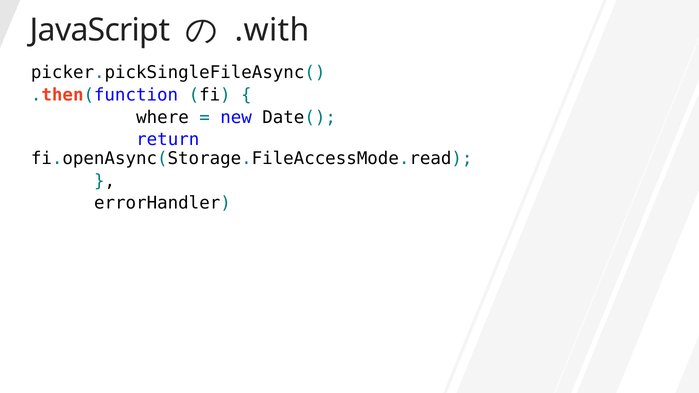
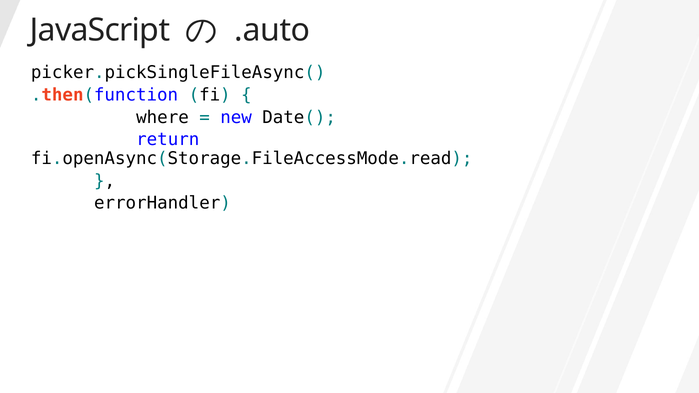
.with: .with -> .auto (272, 30)
